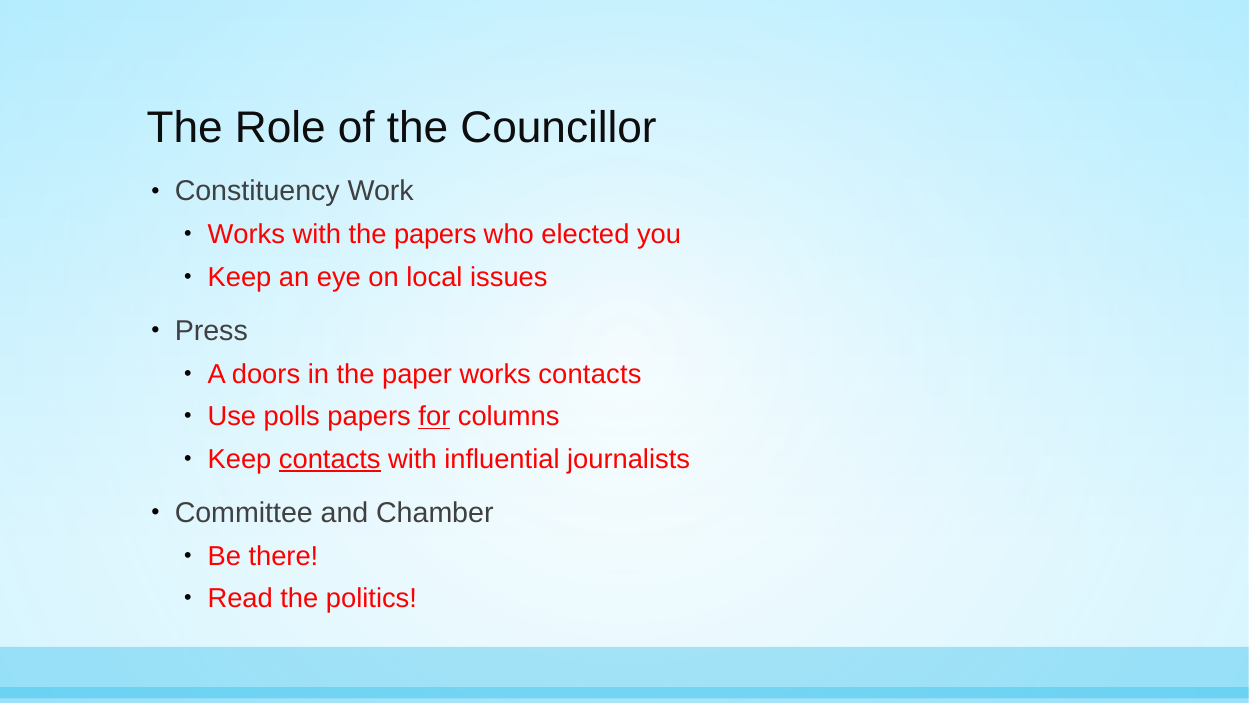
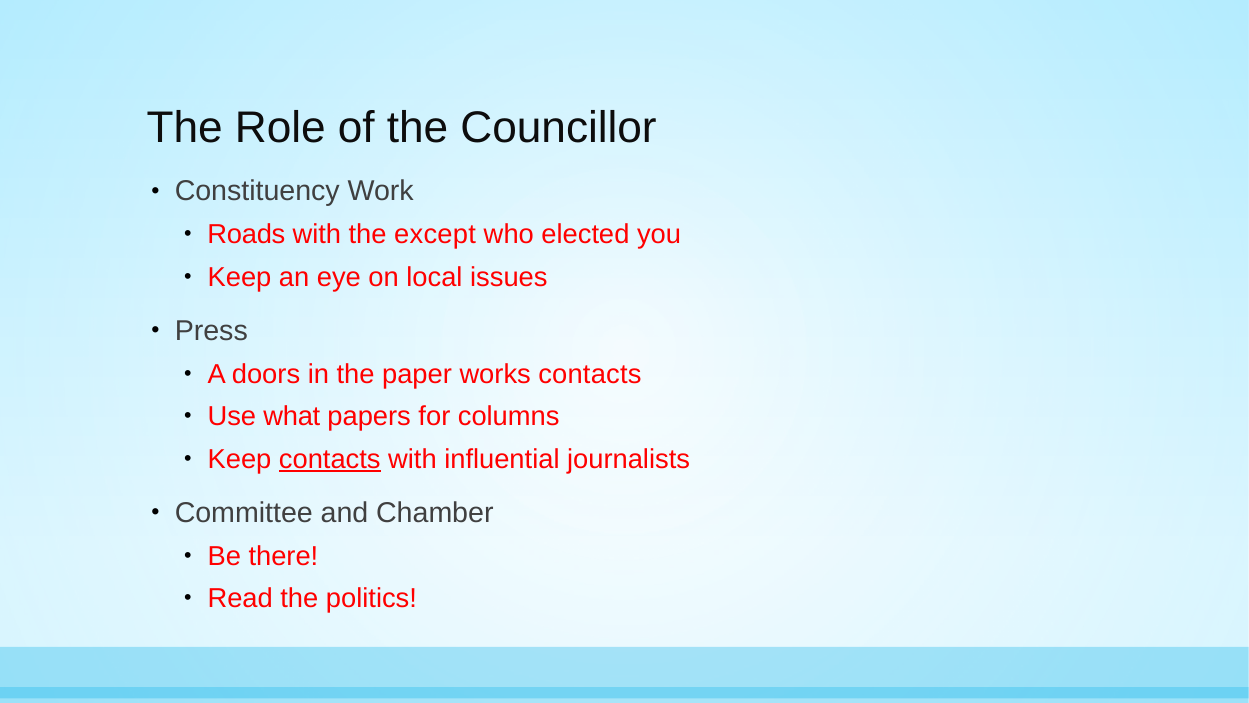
Works: Works -> Roads (246, 235)
the papers: papers -> except (435, 235)
polls: polls -> what (292, 416)
for underline: present -> none (434, 416)
